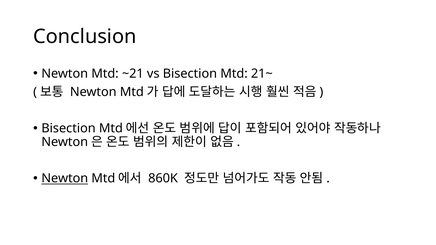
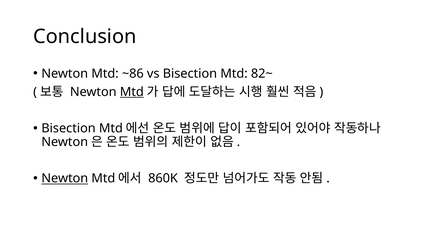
~21: ~21 -> ~86 (133, 74)
21~: 21~ -> 82~ (262, 74)
Mtd underline: none -> present (132, 92)
